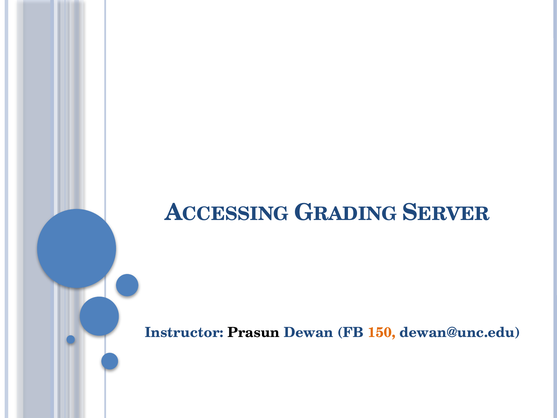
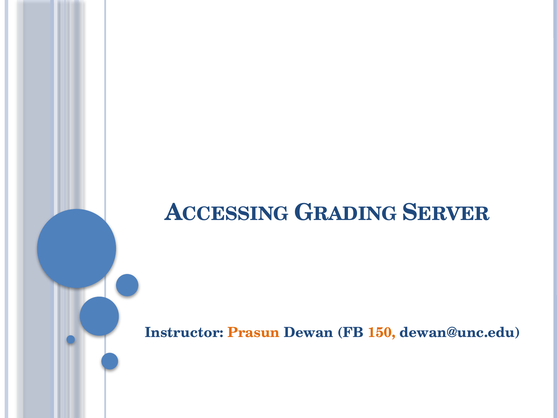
Prasun colour: black -> orange (254, 332)
